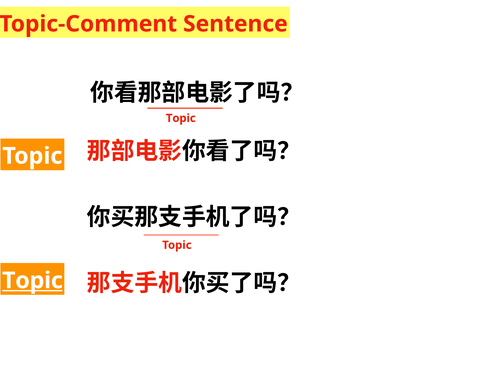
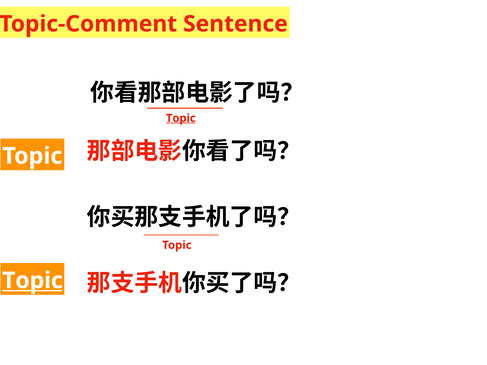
Topic underline: none -> present (181, 118)
